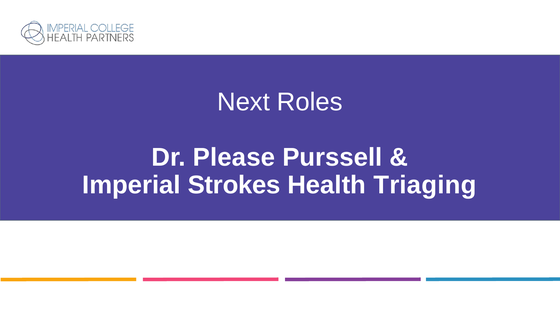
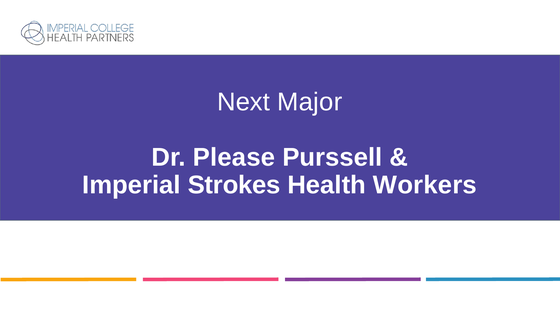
Roles: Roles -> Major (310, 102)
Triaging: Triaging -> Workers (425, 185)
